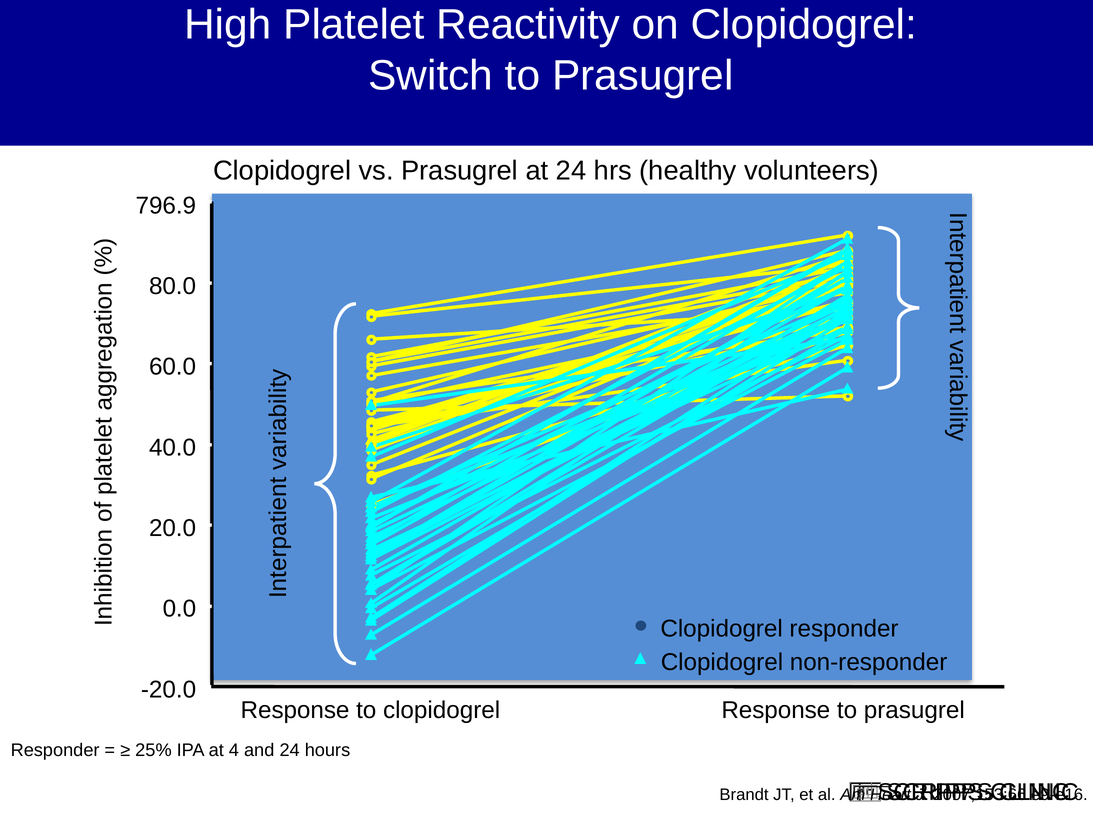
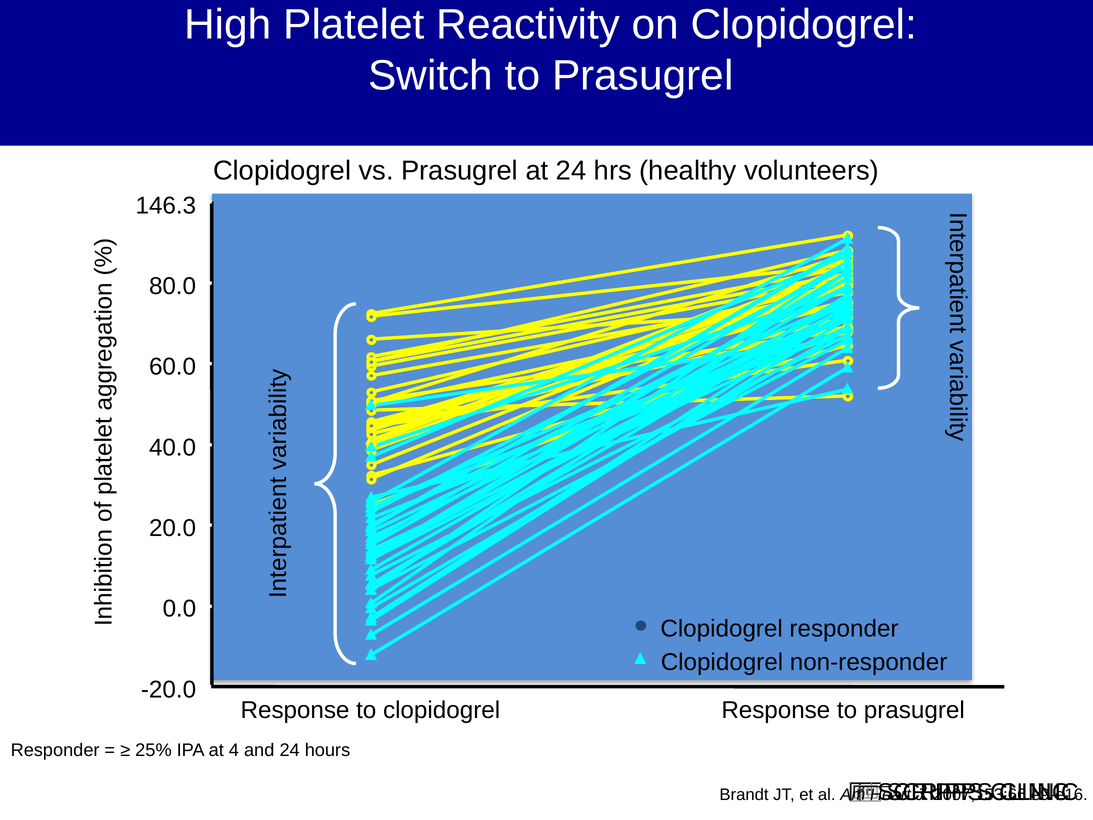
796.9: 796.9 -> 146.3 (166, 206)
